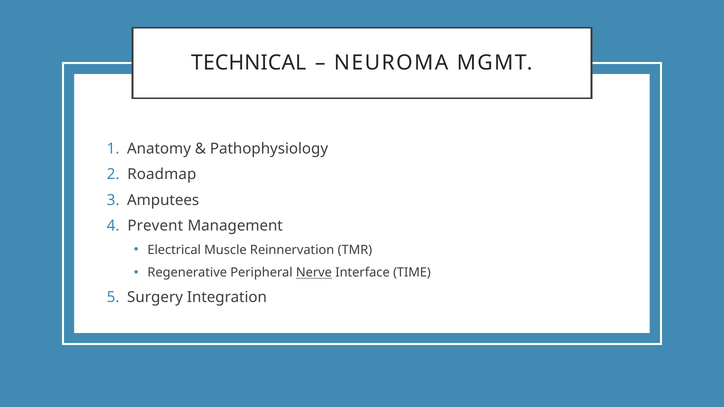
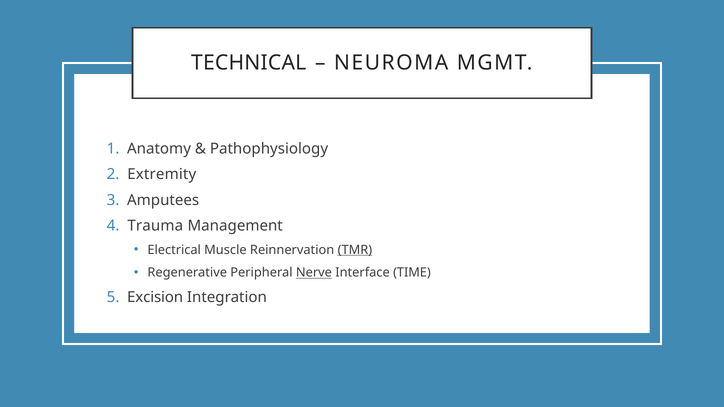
Roadmap: Roadmap -> Extremity (162, 175)
Prevent: Prevent -> Trauma (155, 226)
TMR underline: none -> present (355, 250)
Surgery: Surgery -> Excision (155, 297)
